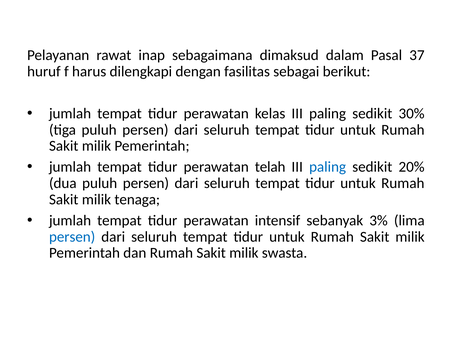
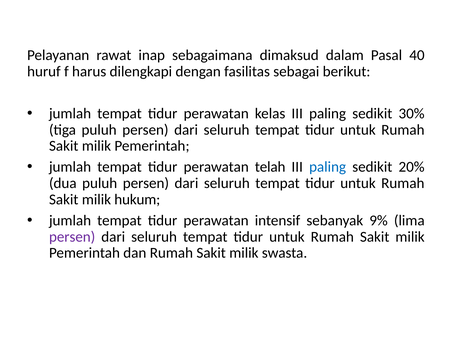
37: 37 -> 40 (417, 55)
tenaga: tenaga -> hukum (137, 199)
3%: 3% -> 9% (379, 220)
persen colour: blue -> purple (72, 237)
